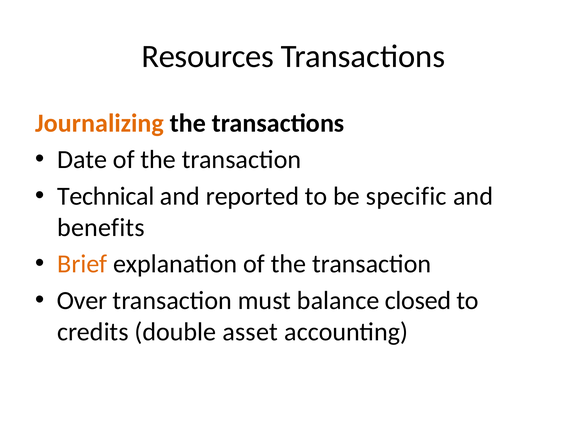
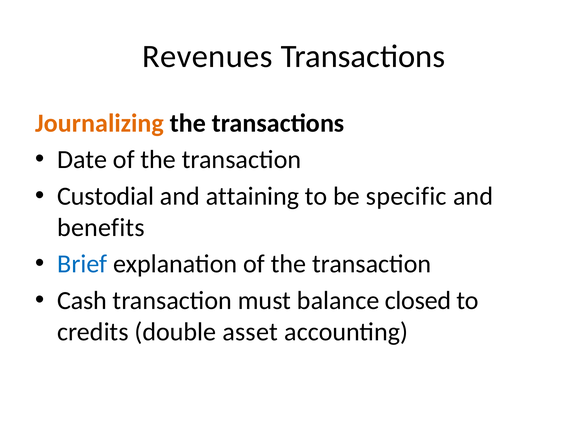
Resources: Resources -> Revenues (207, 57)
Technical: Technical -> Custodial (106, 196)
reported: reported -> attaining (252, 196)
Brief colour: orange -> blue (82, 264)
Over: Over -> Cash (82, 301)
